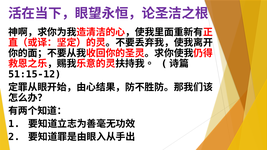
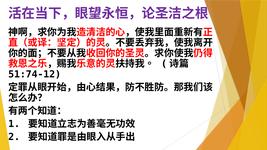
51:15-12: 51:15-12 -> 51:74-12 (35, 74)
